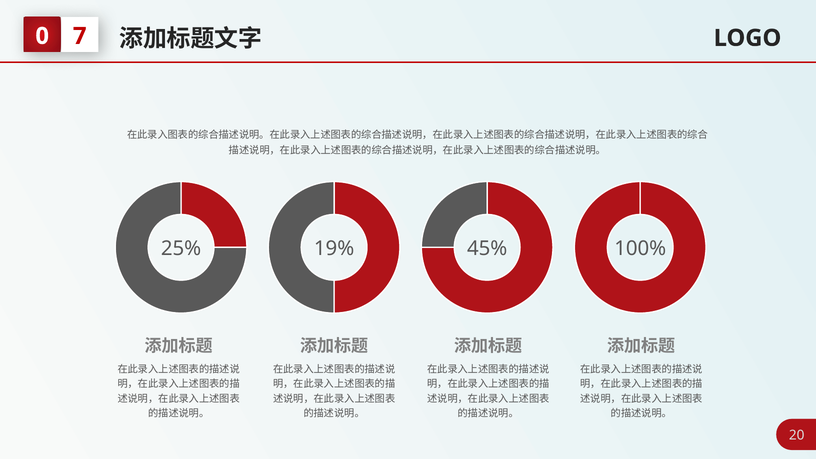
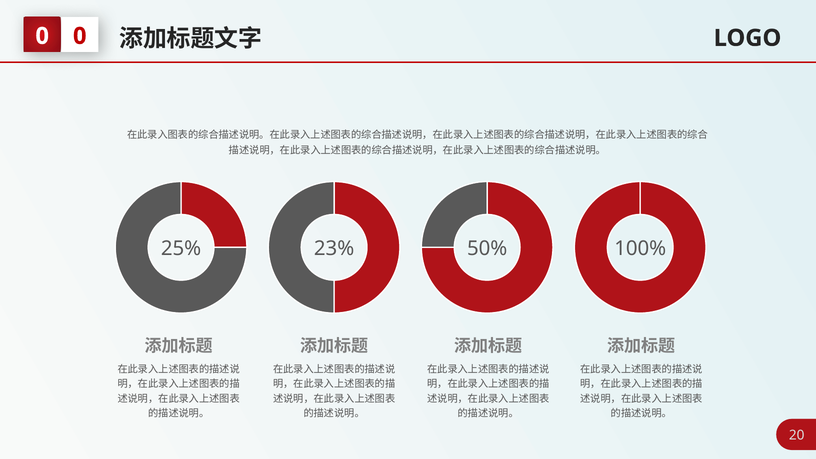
7: 7 -> 0 (80, 36)
19%: 19% -> 23% (334, 249)
45%: 45% -> 50% (487, 249)
